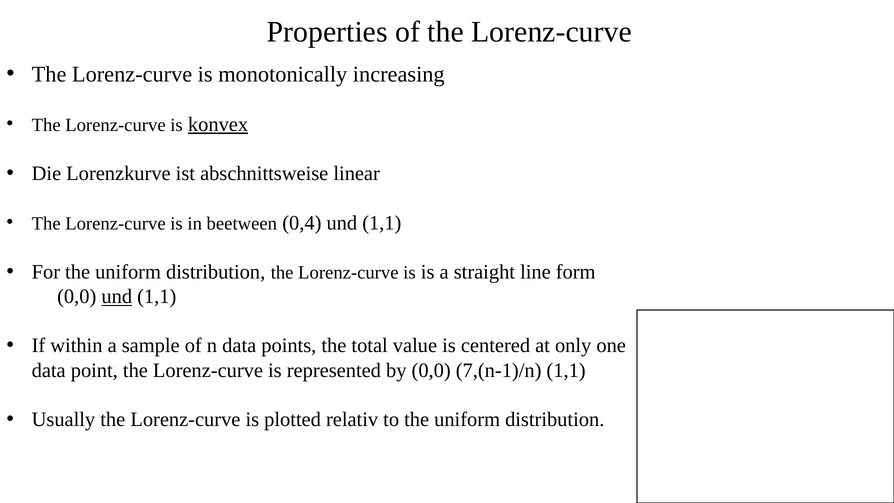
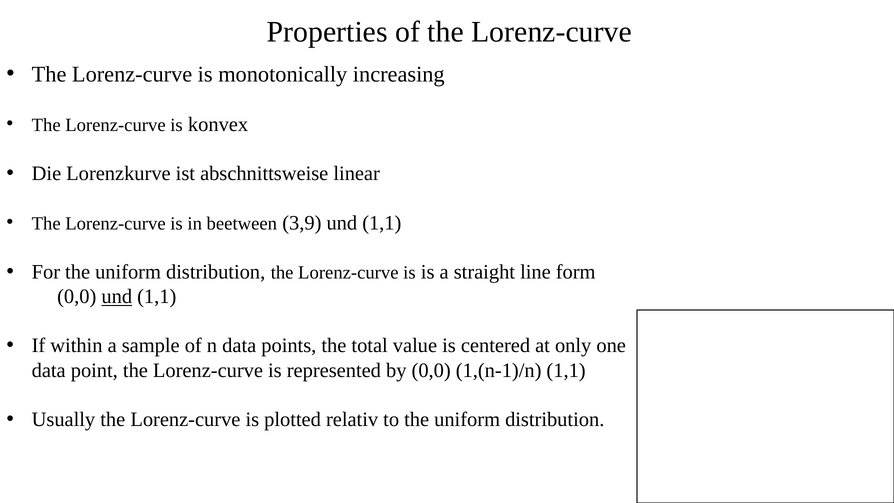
konvex underline: present -> none (218, 124)
0,4: 0,4 -> 3,9 (302, 223)
7,(n-1)/n: 7,(n-1)/n -> 1,(n-1)/n (499, 370)
